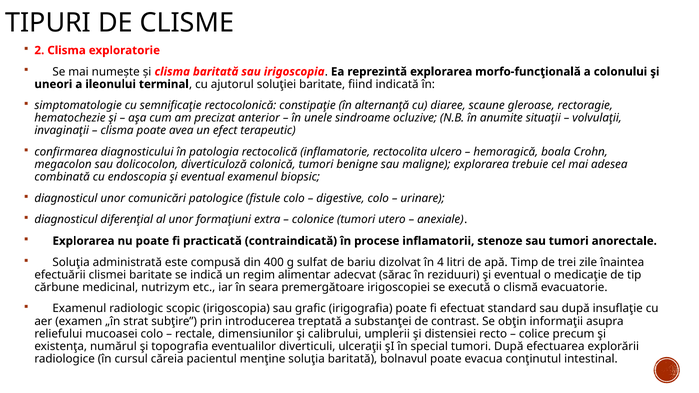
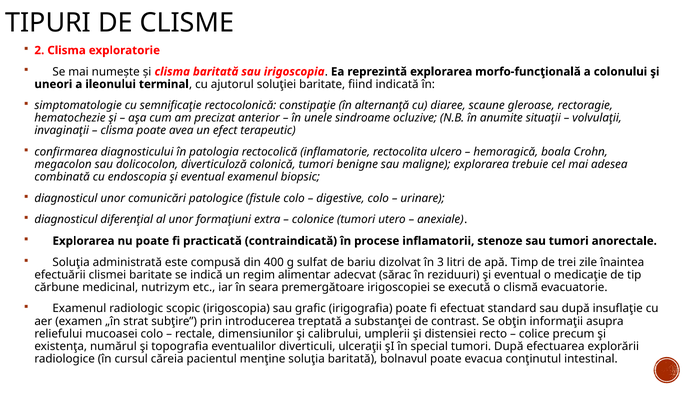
4: 4 -> 3 (440, 262)
